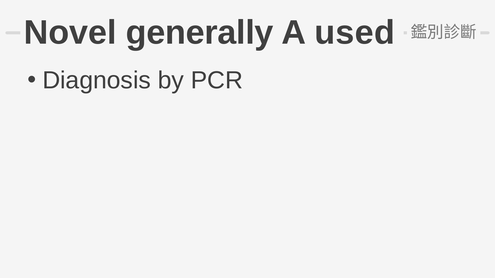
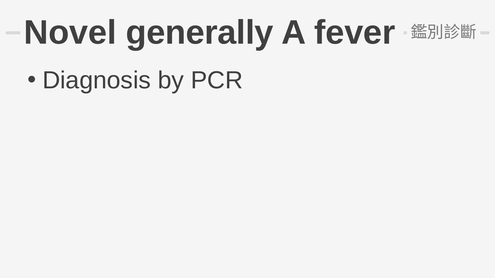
used: used -> fever (355, 33)
